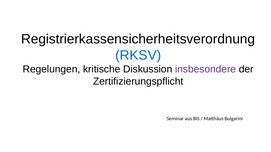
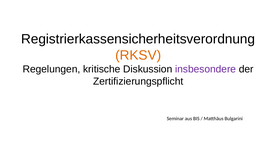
RKSV colour: blue -> orange (138, 55)
